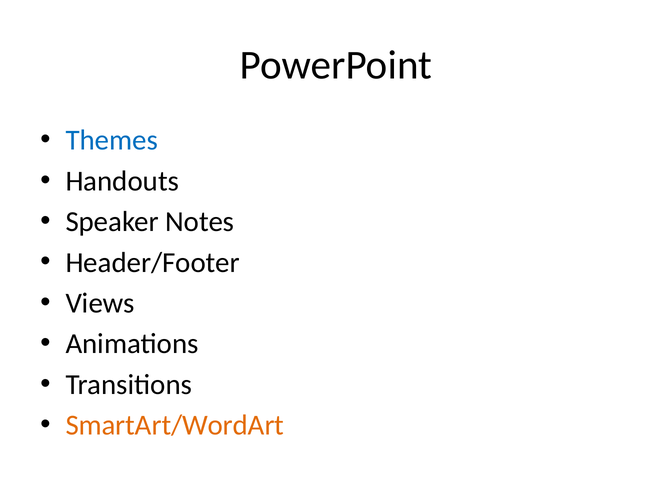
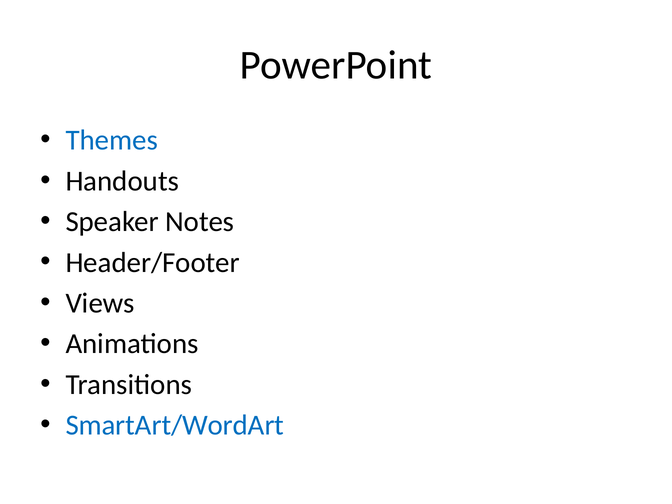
SmartArt/WordArt colour: orange -> blue (175, 425)
